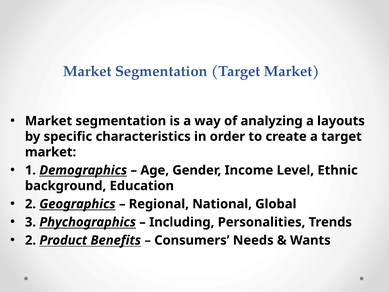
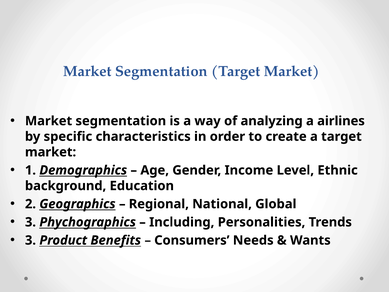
layouts: layouts -> airlines (341, 121)
2: 2 -> 3 (30, 240)
